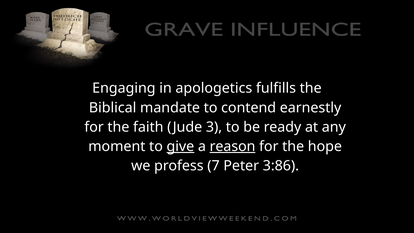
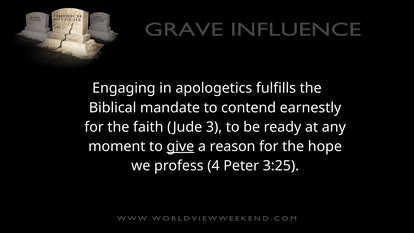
reason underline: present -> none (233, 146)
7: 7 -> 4 (213, 166)
3:86: 3:86 -> 3:25 (281, 166)
